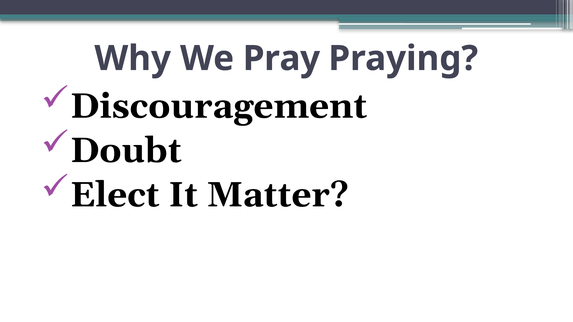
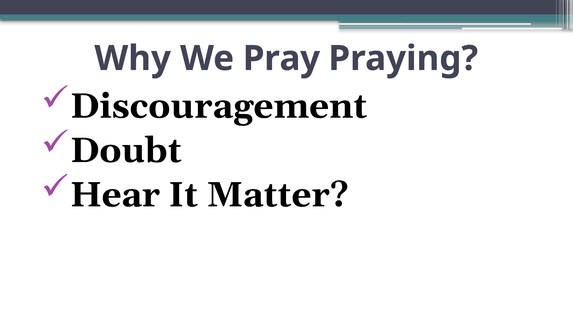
Elect: Elect -> Hear (115, 195)
